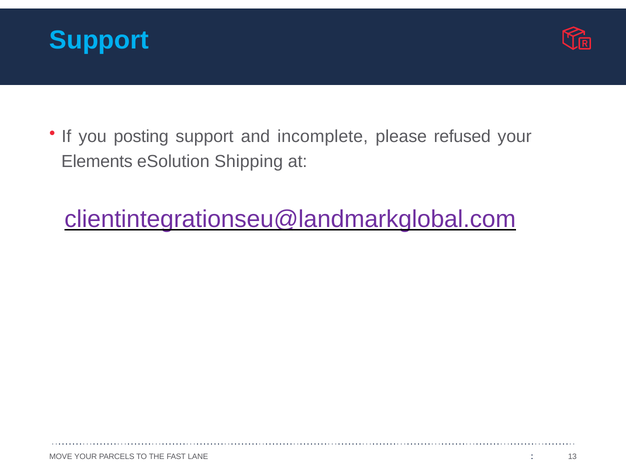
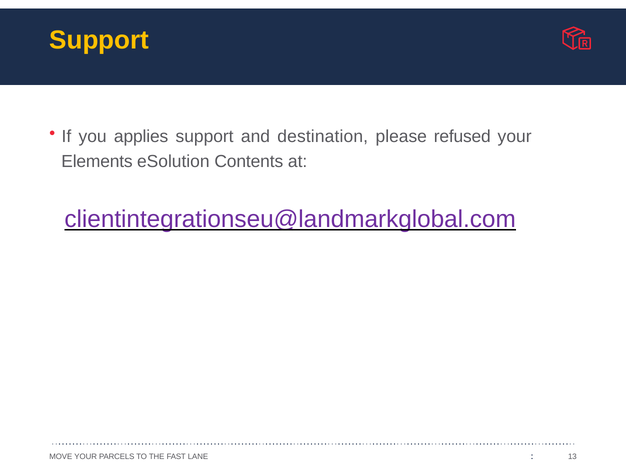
Support colour: light blue -> yellow (99, 40)
posting: posting -> applies (141, 136)
incomplete: incomplete -> destination (323, 136)
Shipping: Shipping -> Contents (249, 161)
